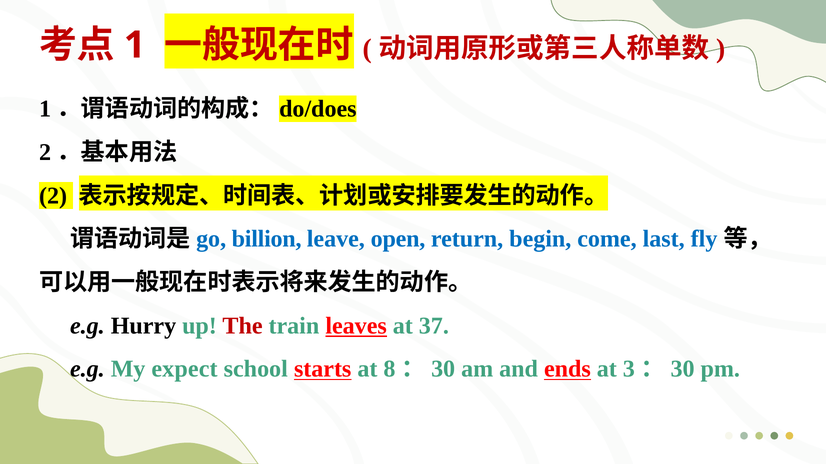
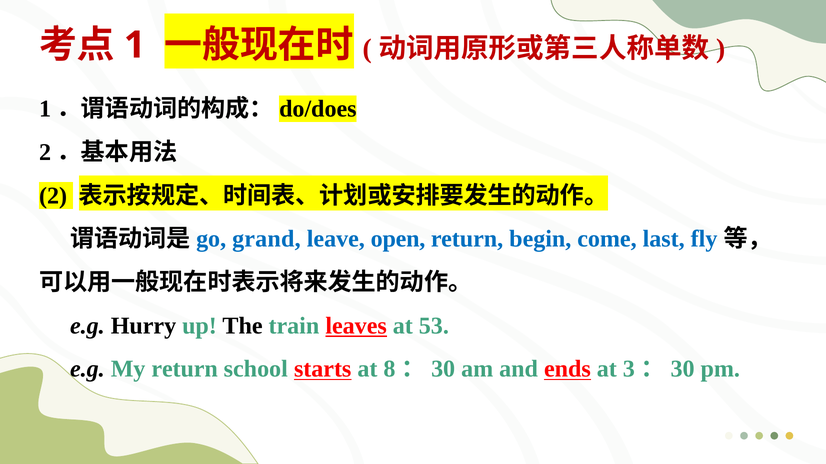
billion: billion -> grand (266, 239)
The colour: red -> black (243, 326)
37: 37 -> 53 (434, 326)
My expect: expect -> return (185, 370)
